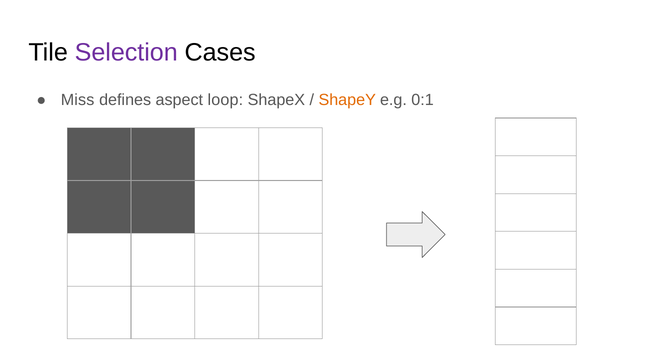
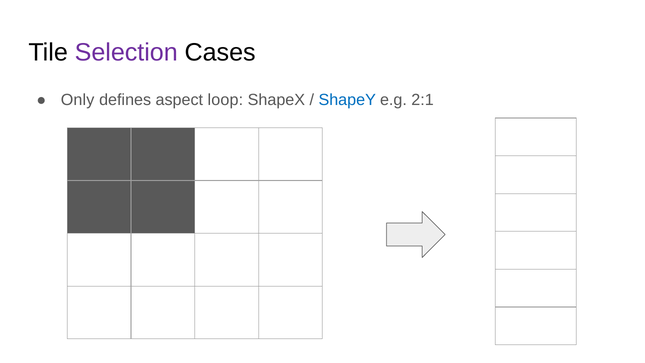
Miss: Miss -> Only (78, 100)
ShapeY colour: orange -> blue (347, 100)
0:1: 0:1 -> 2:1 (423, 100)
